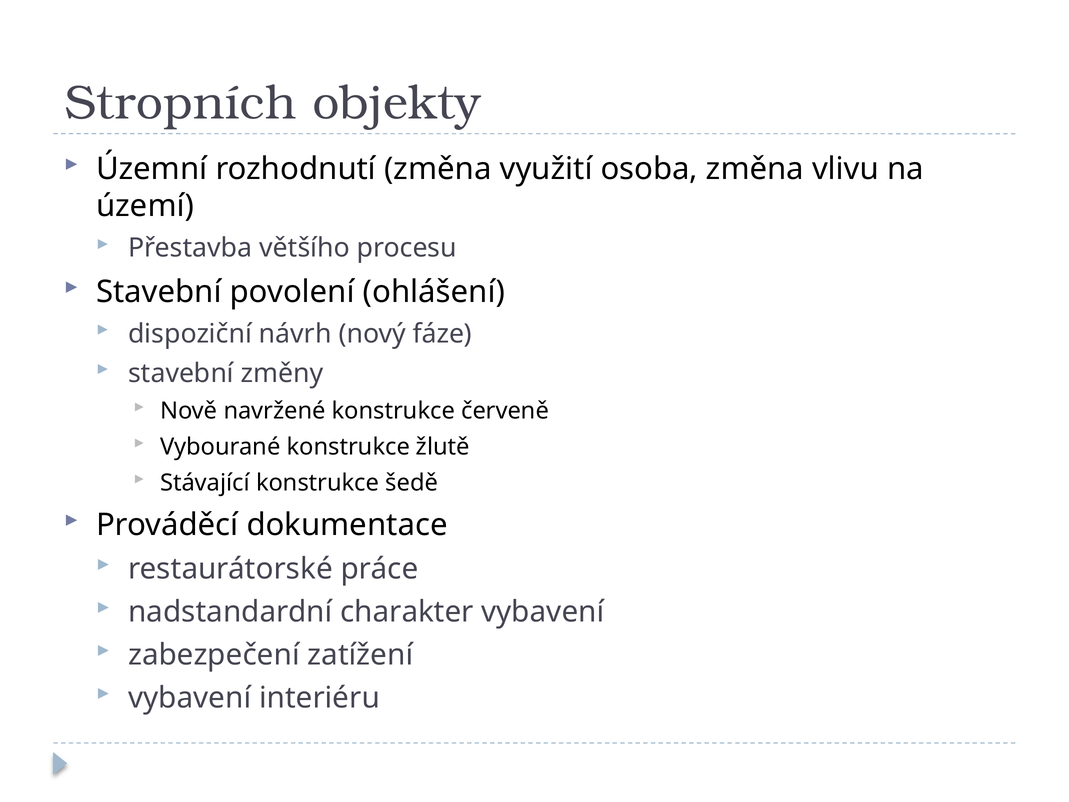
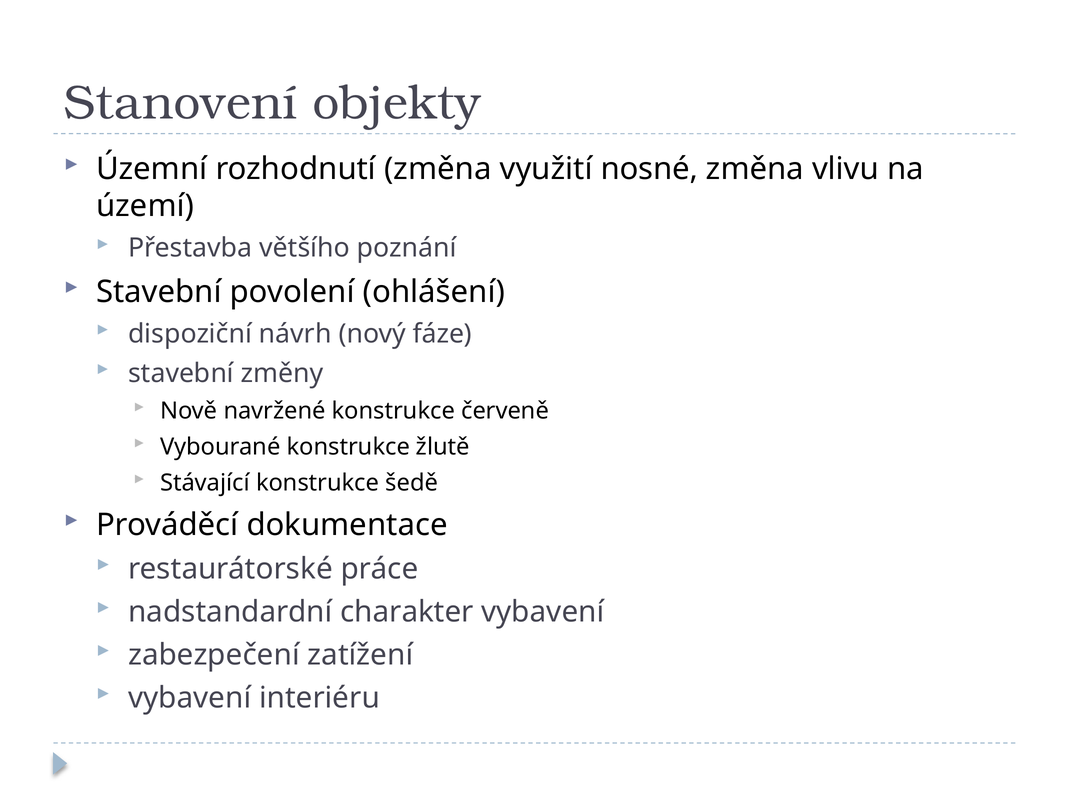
Stropních: Stropních -> Stanovení (181, 103)
osoba: osoba -> nosné (649, 169)
procesu: procesu -> poznání (407, 248)
